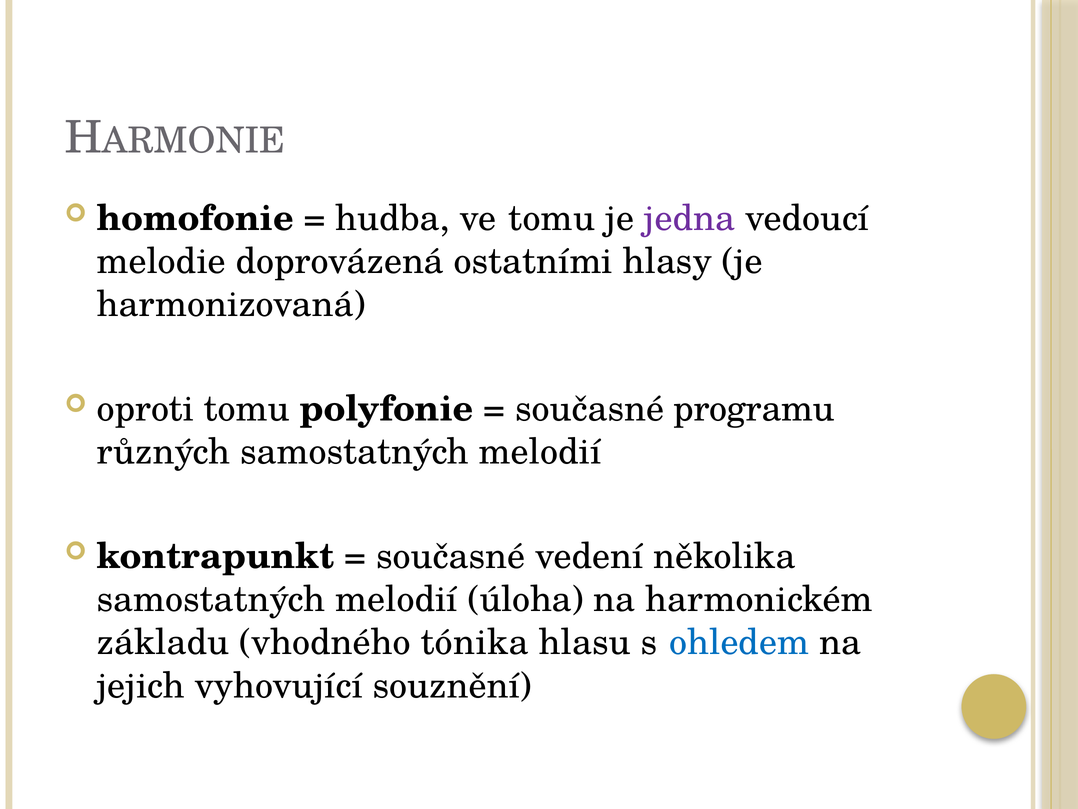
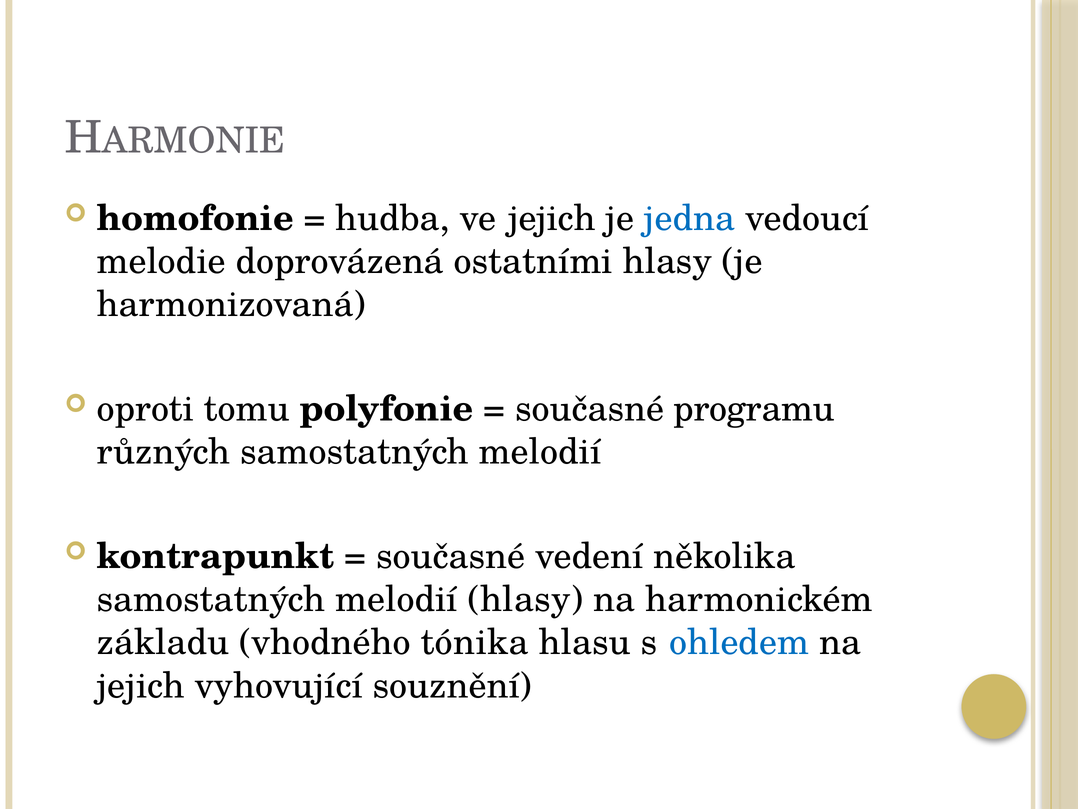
ve tomu: tomu -> jejich (552, 218)
jedna colour: purple -> blue (690, 218)
melodií úloha: úloha -> hlasy (525, 599)
